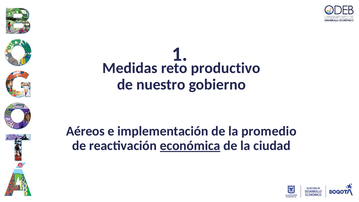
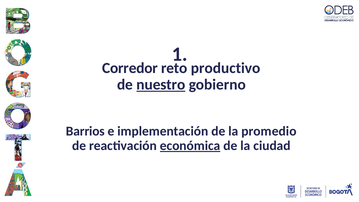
Medidas: Medidas -> Corredor (130, 68)
nuestro underline: none -> present (161, 85)
Aéreos: Aéreos -> Barrios (85, 131)
